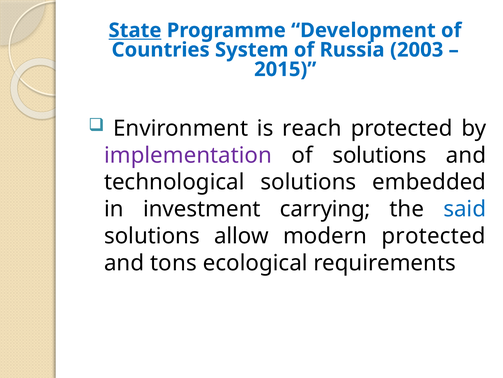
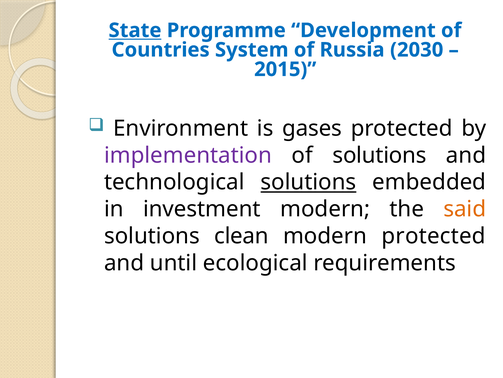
2003: 2003 -> 2030 (417, 50)
reach: reach -> gases (312, 128)
solutions underline: none -> present (308, 182)
investment carrying: carrying -> modern (325, 209)
said colour: blue -> orange (465, 209)
allow: allow -> clean (242, 236)
tons: tons -> until (174, 262)
